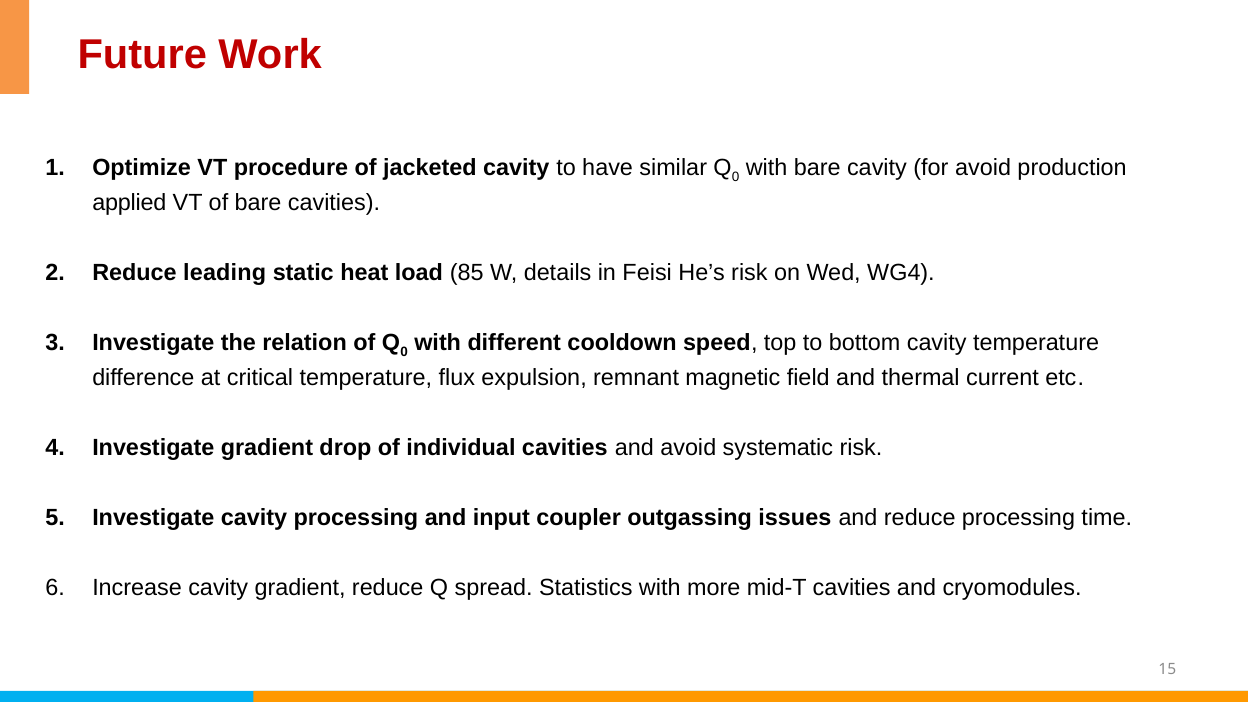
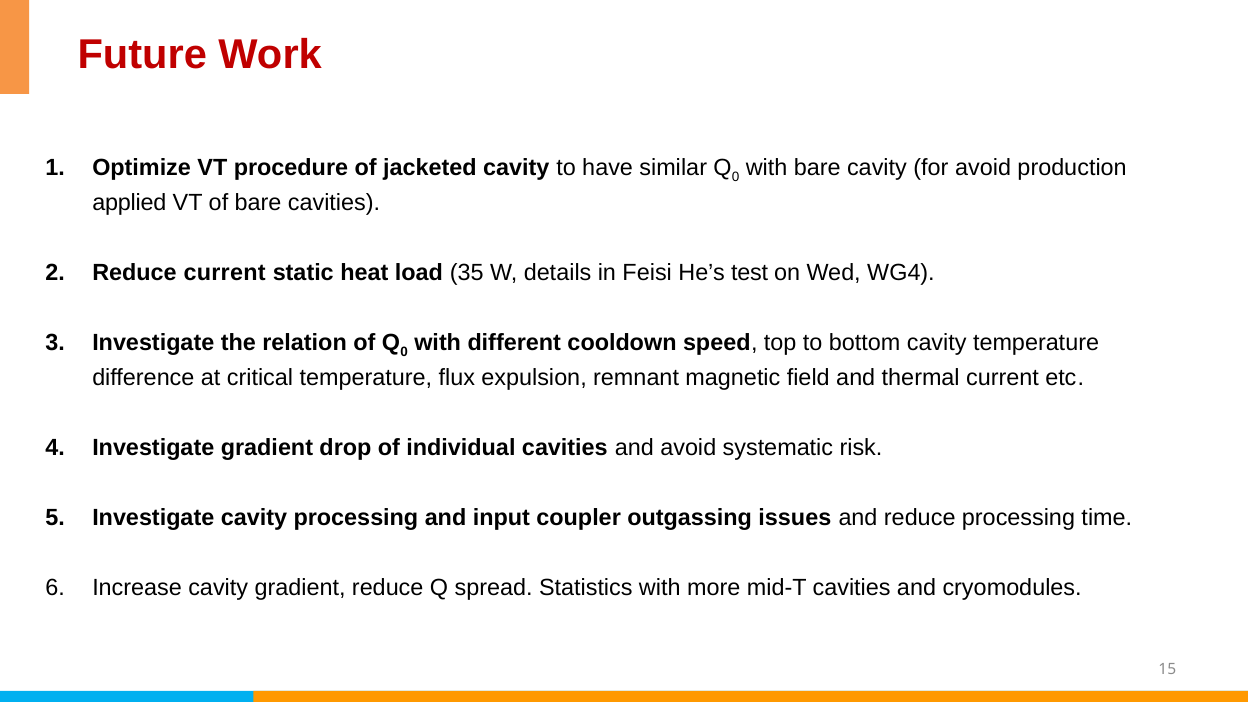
Reduce leading: leading -> current (225, 273)
85: 85 -> 35 (467, 273)
He’s risk: risk -> test (750, 273)
